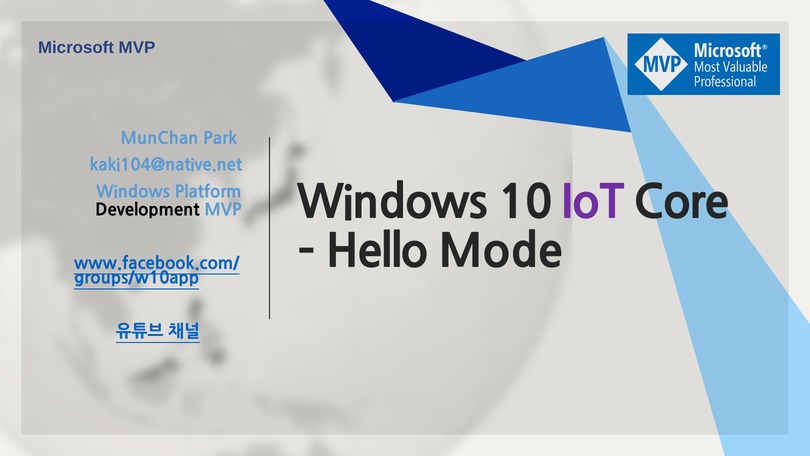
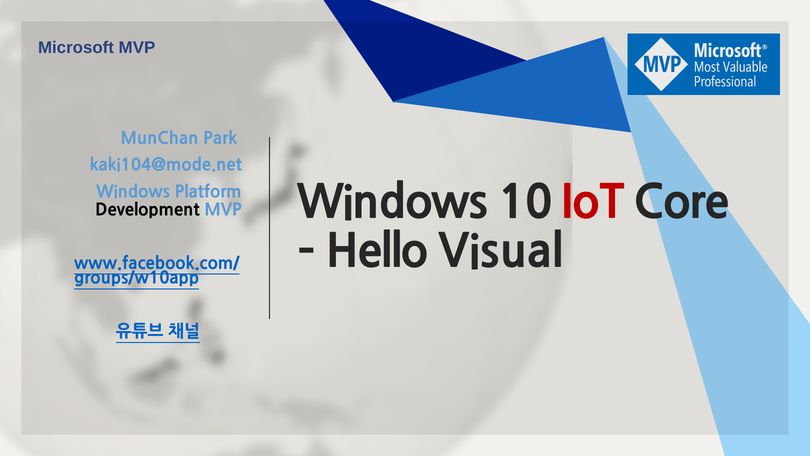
kaki104@native.net: kaki104@native.net -> kaki104@mode.net (166, 165)
IoT colour: purple -> red (593, 203)
Mode: Mode -> Visual (501, 252)
